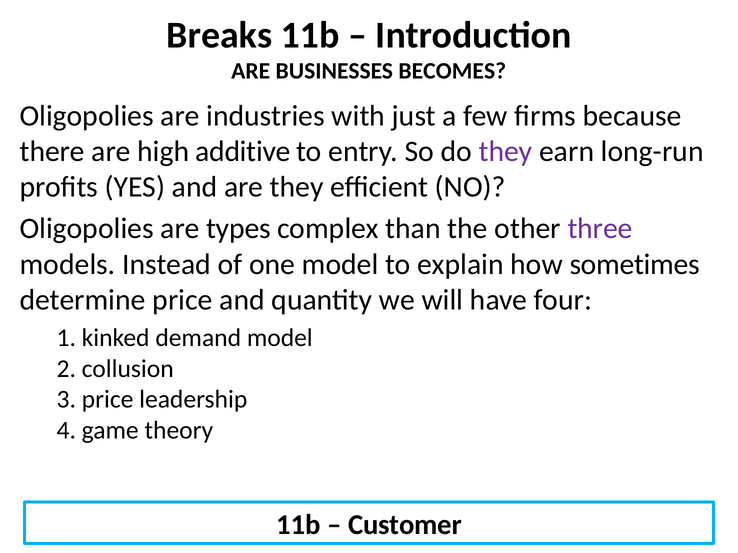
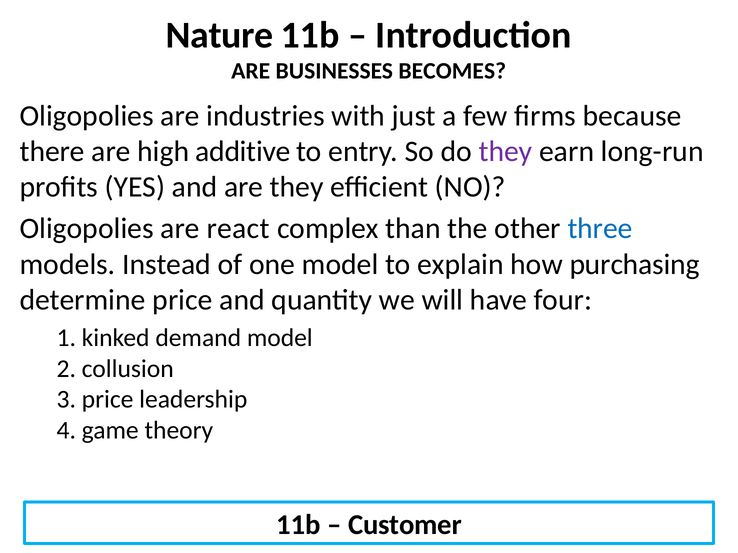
Breaks: Breaks -> Nature (220, 35)
types: types -> react (238, 229)
three colour: purple -> blue (600, 229)
sometimes: sometimes -> purchasing (635, 265)
